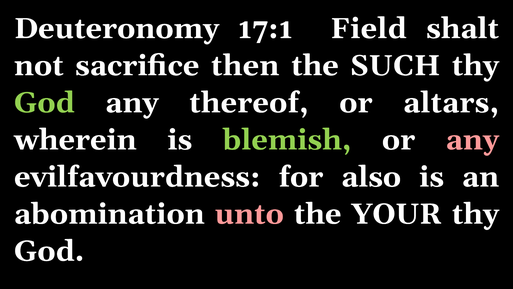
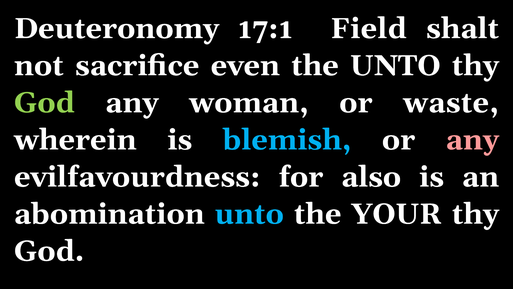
then: then -> even (245, 66)
the SUCH: SUCH -> UNTO (395, 66)
thereof: thereof -> woman (249, 103)
altars: altars -> waste (451, 103)
blemish colour: light green -> light blue (287, 140)
unto colour: pink -> light blue (249, 214)
